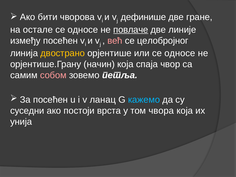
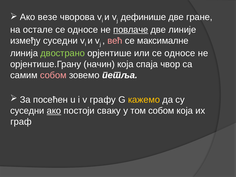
бити: бити -> везе (48, 17)
између посећен: посећен -> суседни (60, 41)
целобројног: целобројног -> максималне (163, 41)
двострано colour: yellow -> light green (63, 53)
ланац: ланац -> графу (103, 100)
кажемо colour: light blue -> yellow (144, 100)
ако underline: none -> present (54, 111)
врста: врста -> сваку (109, 111)
том чвора: чвора -> собом (161, 111)
унија: унија -> граф (21, 122)
